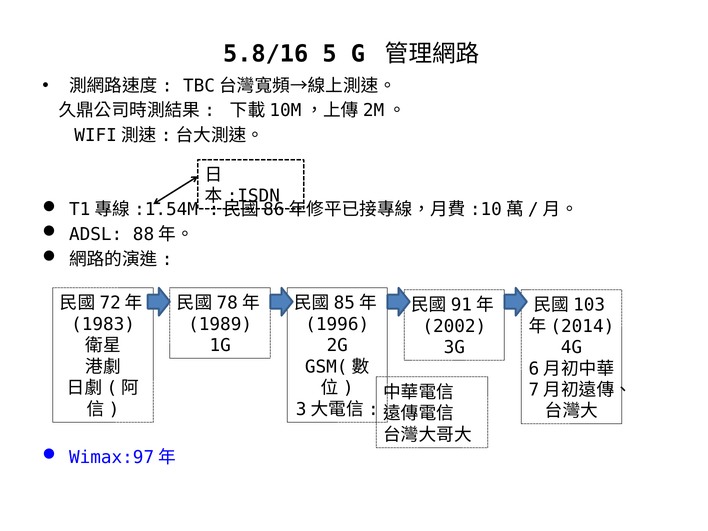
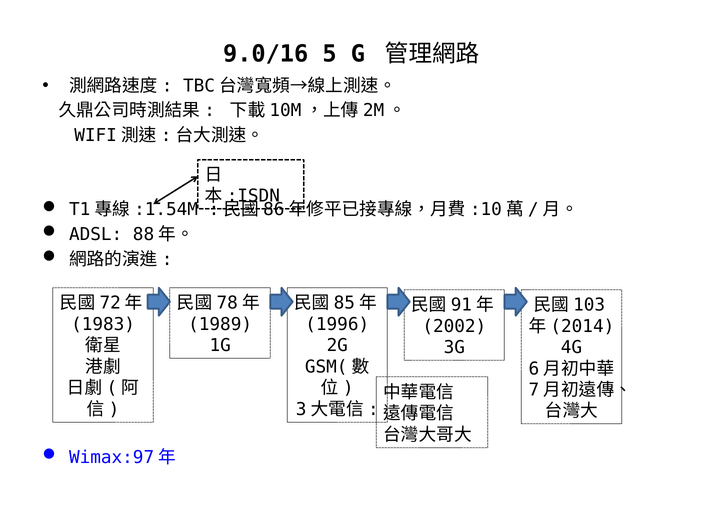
5.8/16: 5.8/16 -> 9.0/16 (266, 54)
